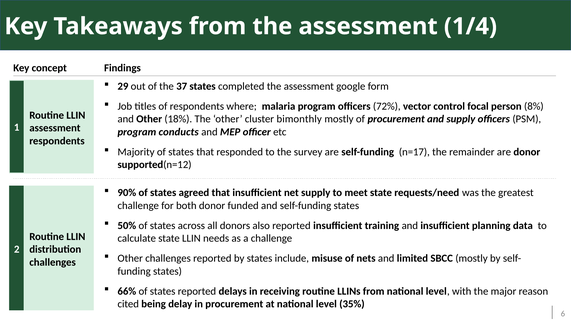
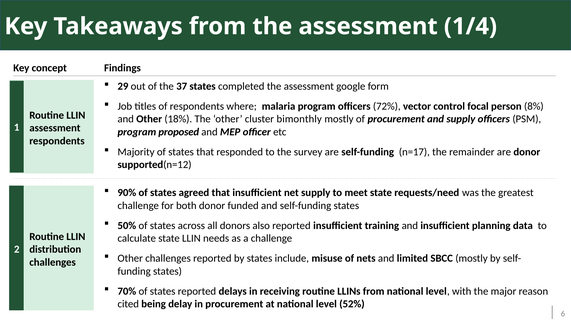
conducts: conducts -> proposed (179, 132)
66%: 66% -> 70% (127, 291)
35%: 35% -> 52% (352, 304)
